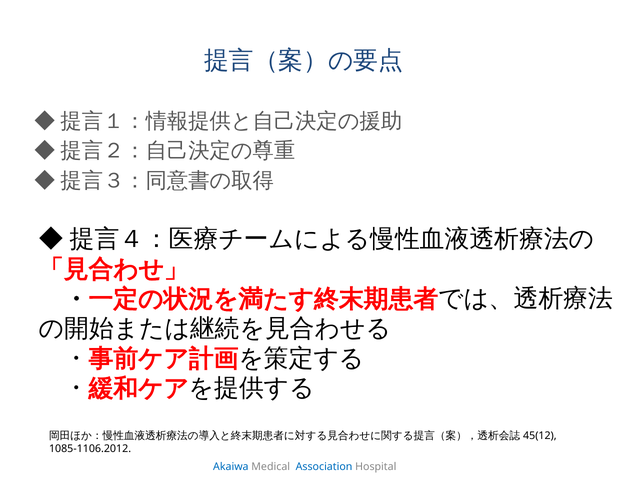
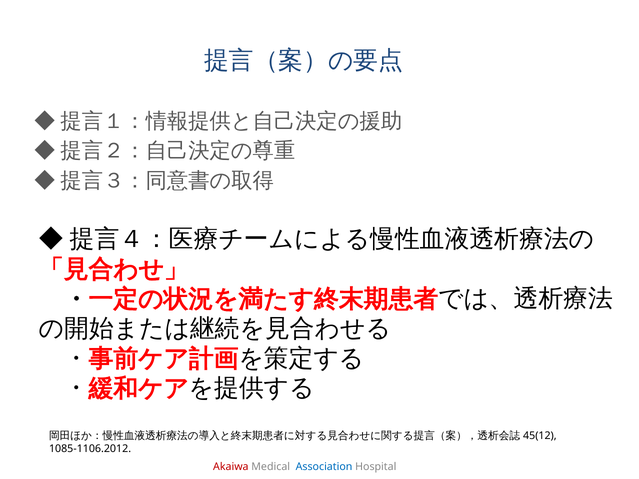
Akaiwa colour: blue -> red (231, 467)
